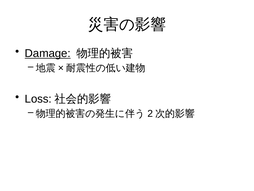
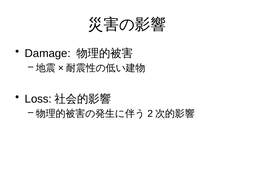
Damage underline: present -> none (48, 53)
